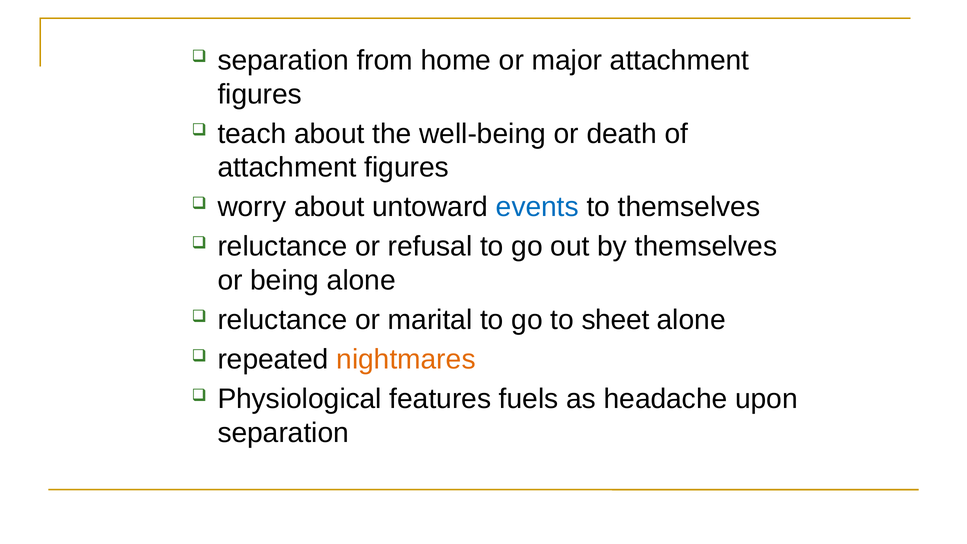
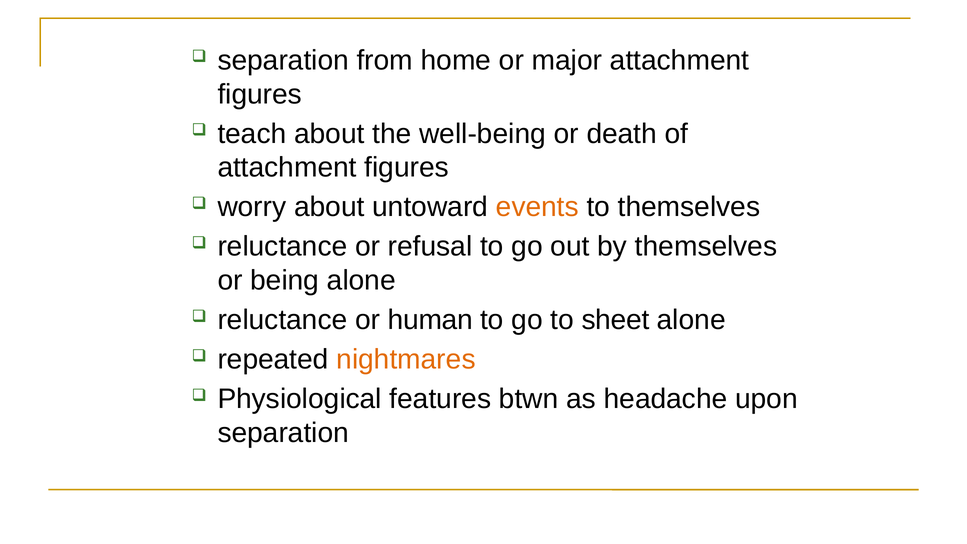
events colour: blue -> orange (537, 207)
marital: marital -> human (430, 320)
fuels: fuels -> btwn (529, 399)
